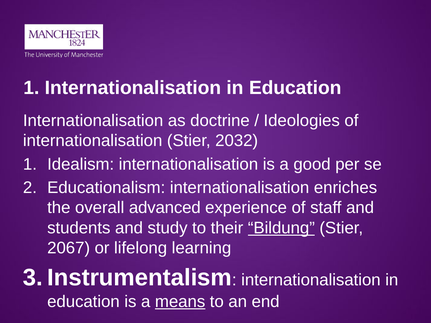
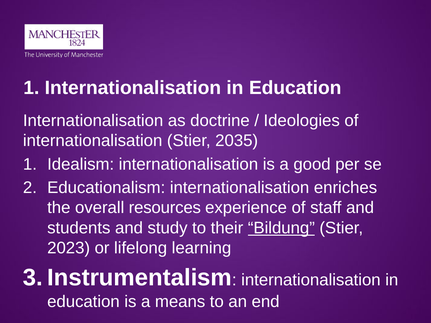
2032: 2032 -> 2035 (237, 141)
advanced: advanced -> resources (165, 208)
2067: 2067 -> 2023 (69, 248)
means underline: present -> none (180, 302)
